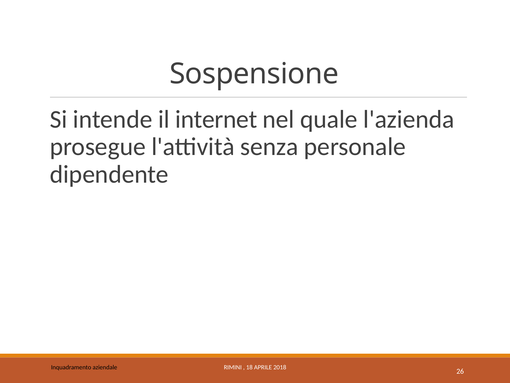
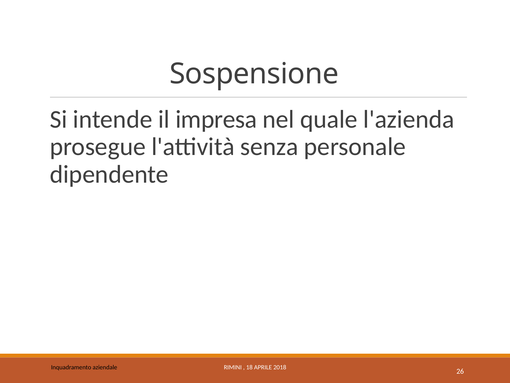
internet: internet -> impresa (216, 119)
